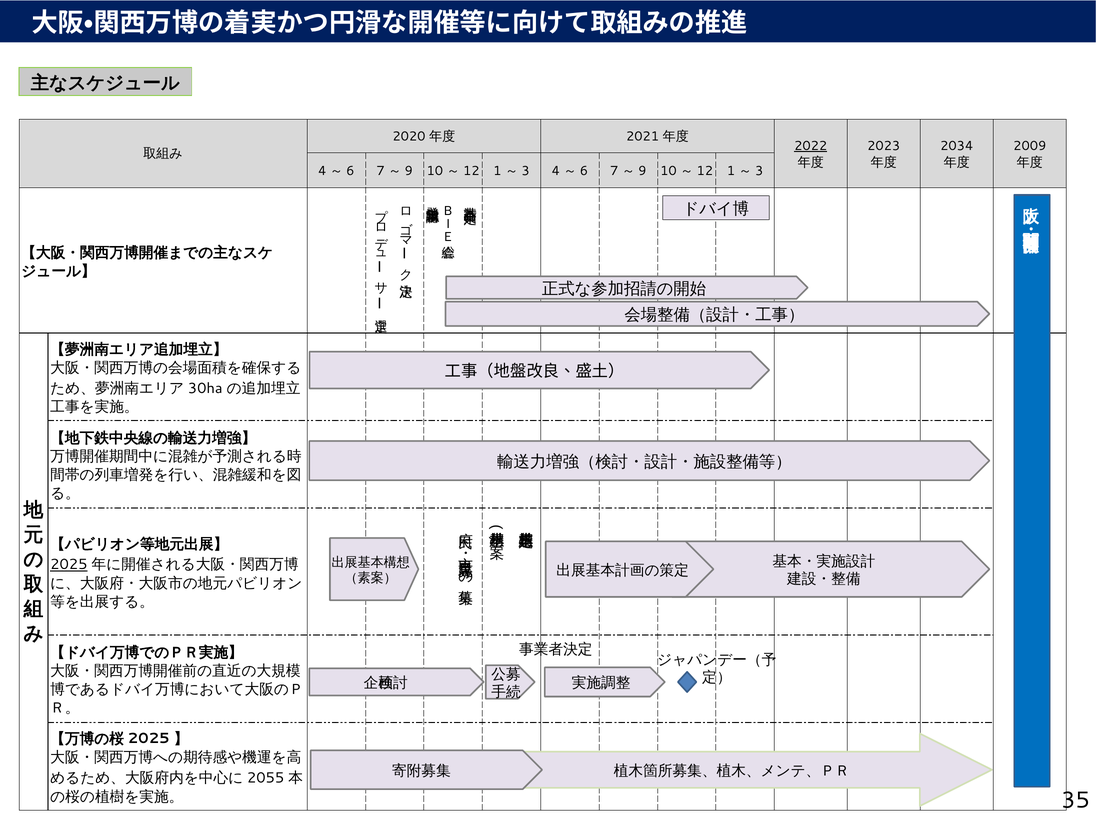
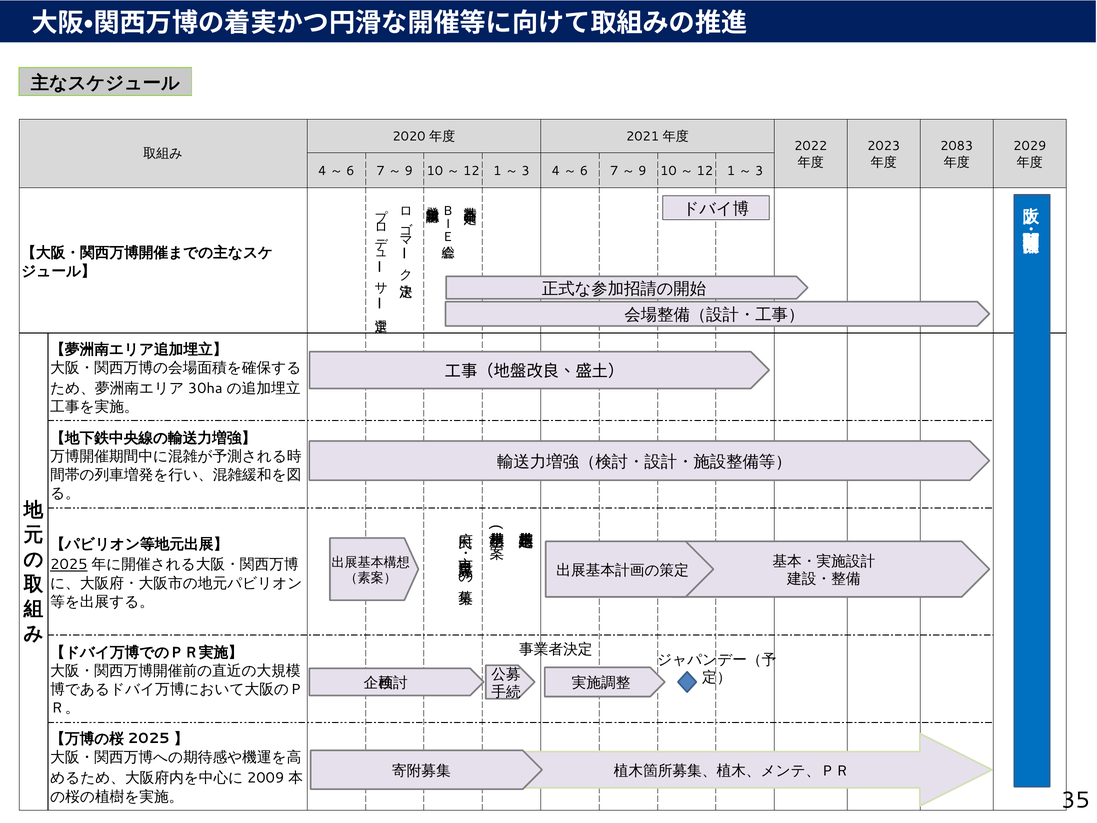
2022 underline: present -> none (811, 146)
2034: 2034 -> 2083 (957, 146)
2009: 2009 -> 2029 (1030, 146)
2055: 2055 -> 2009 (266, 778)
